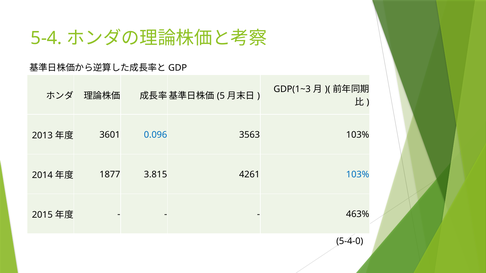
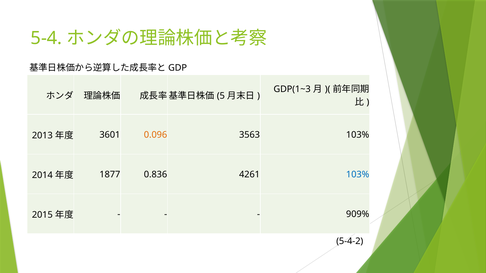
0.096 colour: blue -> orange (156, 135)
3.815: 3.815 -> 0.836 (156, 175)
463%: 463% -> 909% (358, 215)
5-4-0: 5-4-0 -> 5-4-2 (350, 242)
